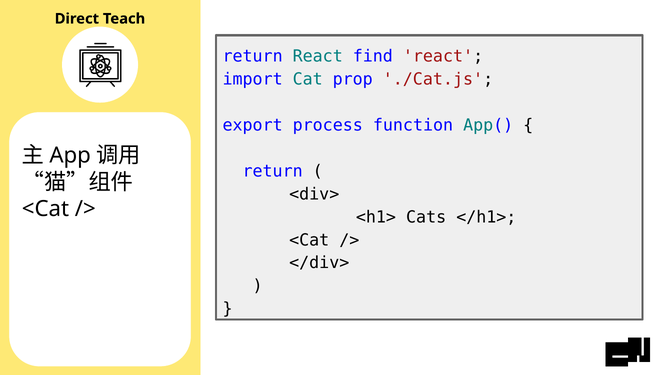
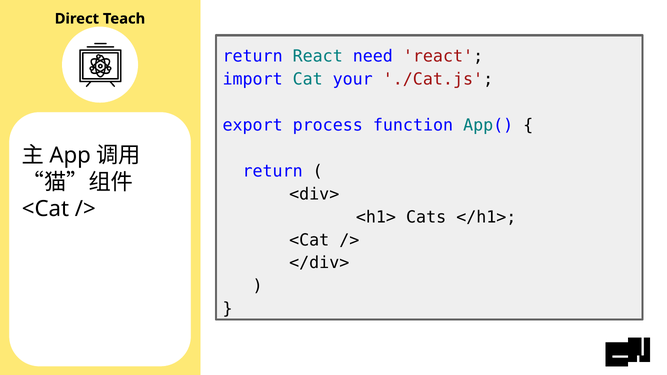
find: find -> need (373, 56)
prop: prop -> your (353, 79)
